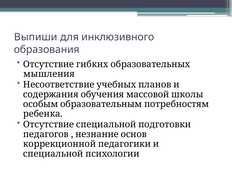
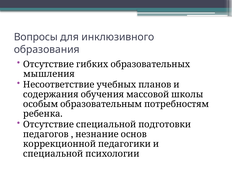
Выпиши: Выпиши -> Вопросы (36, 37)
